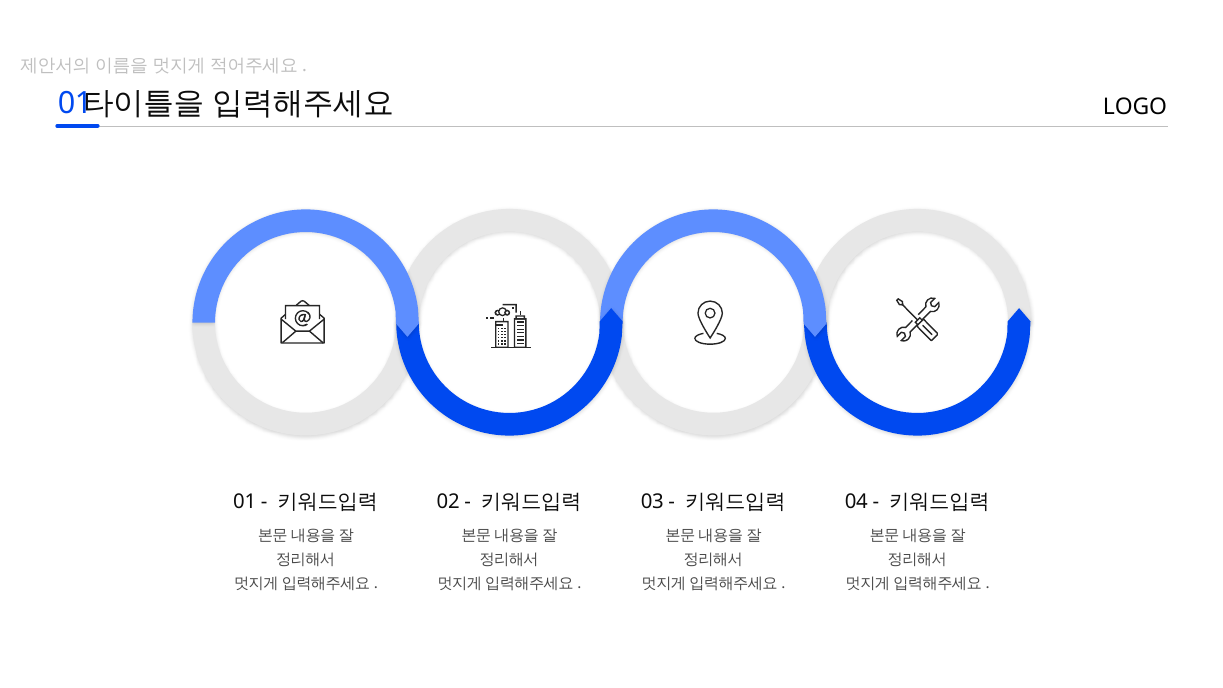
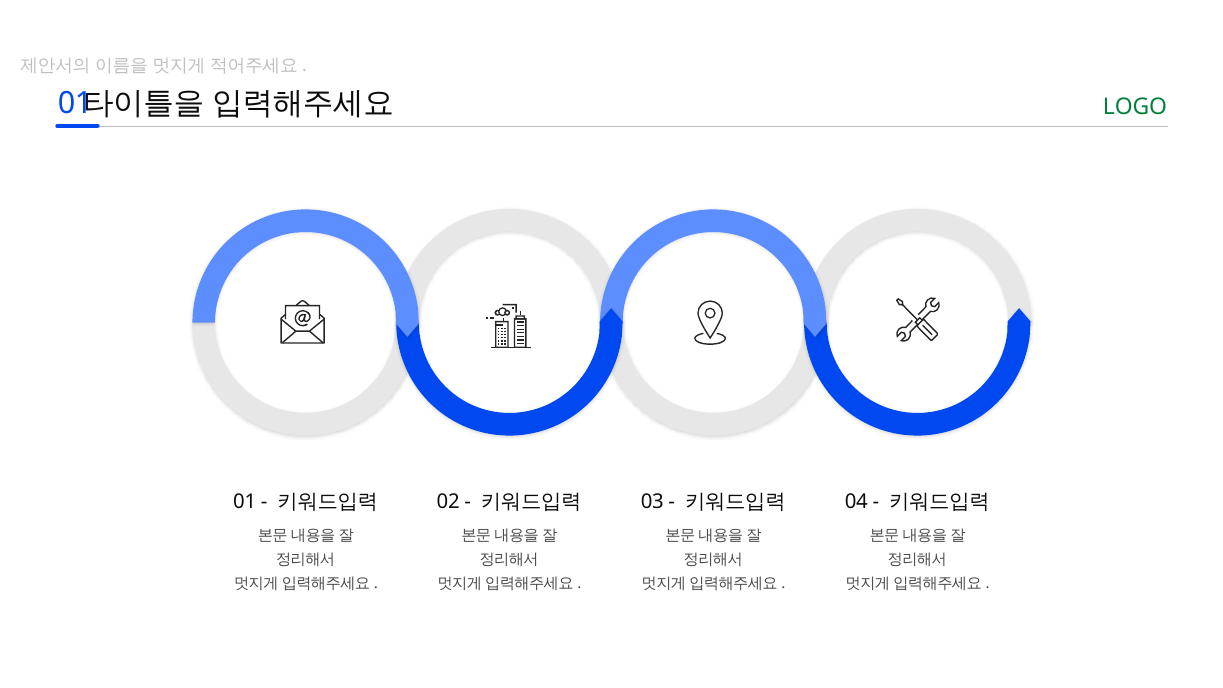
LOGO colour: black -> green (1135, 107)
